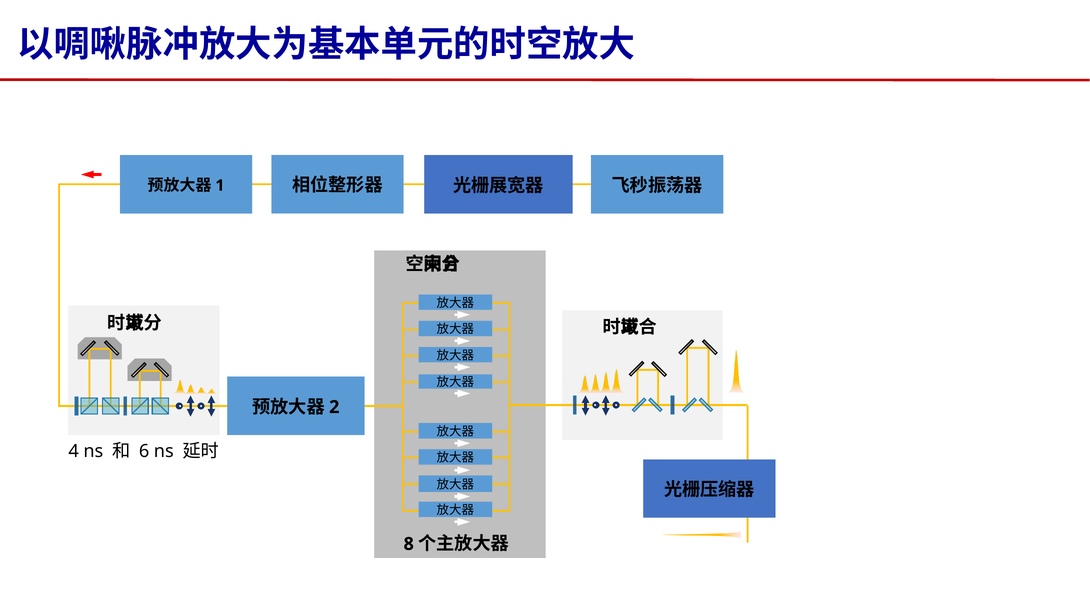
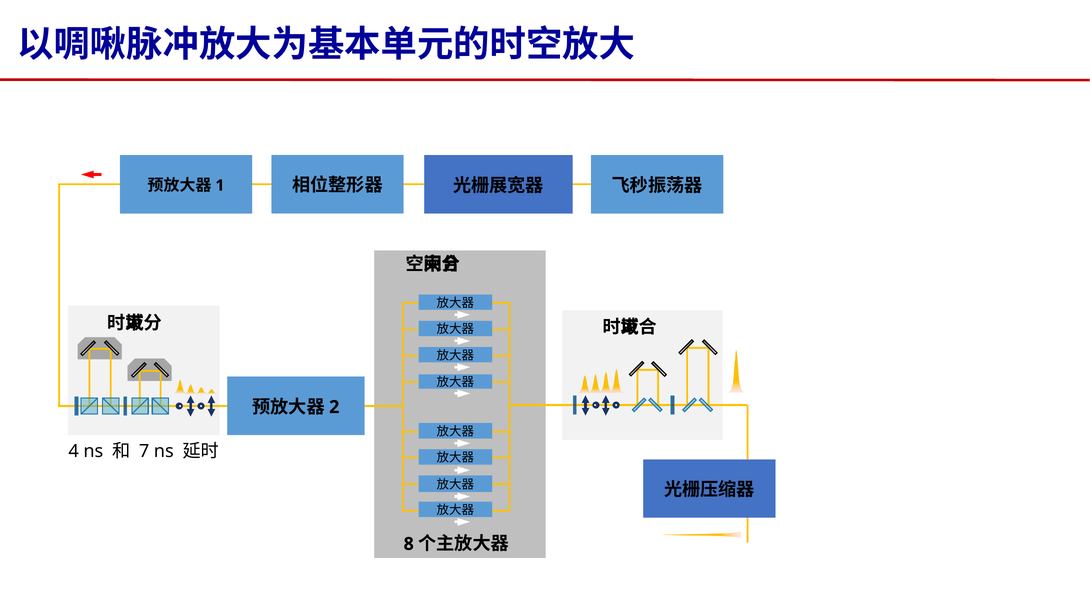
6: 6 -> 7 (144, 451)
